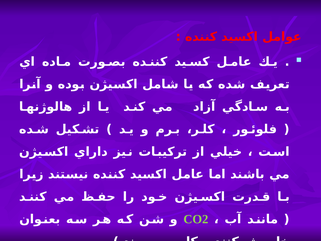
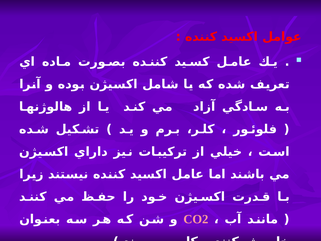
CO2 colour: light green -> pink (196, 219)
